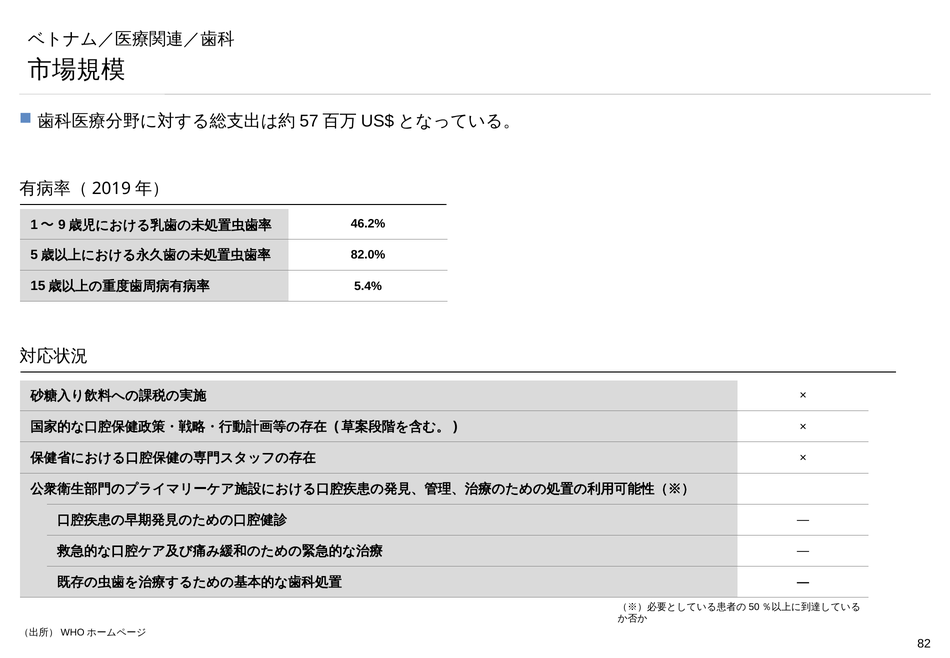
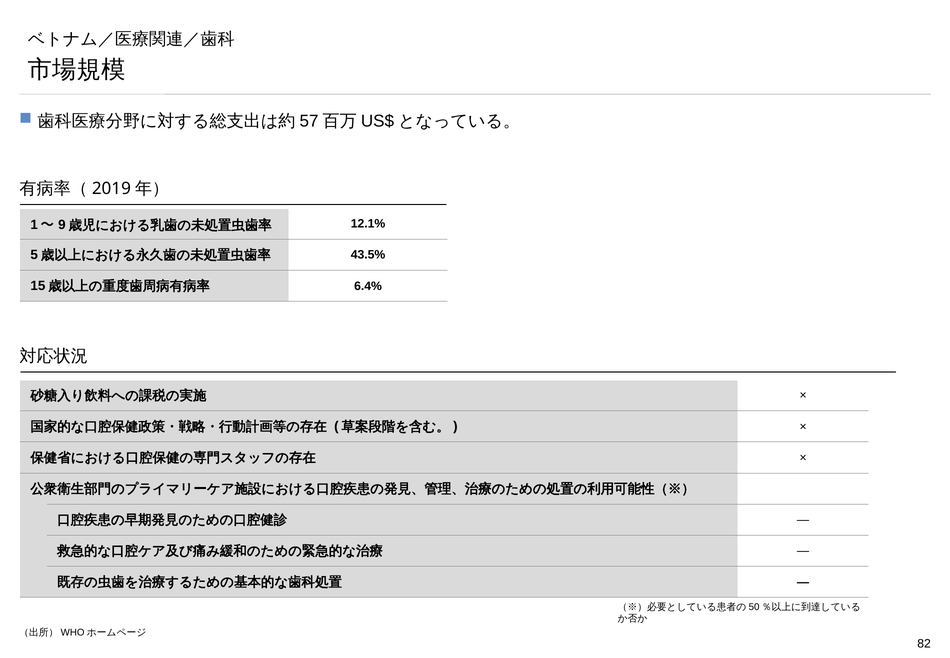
46.2%: 46.2% -> 12.1% (368, 224)
82.0%: 82.0% -> 43.5% (368, 255)
5.4%: 5.4% -> 6.4% (368, 286)
